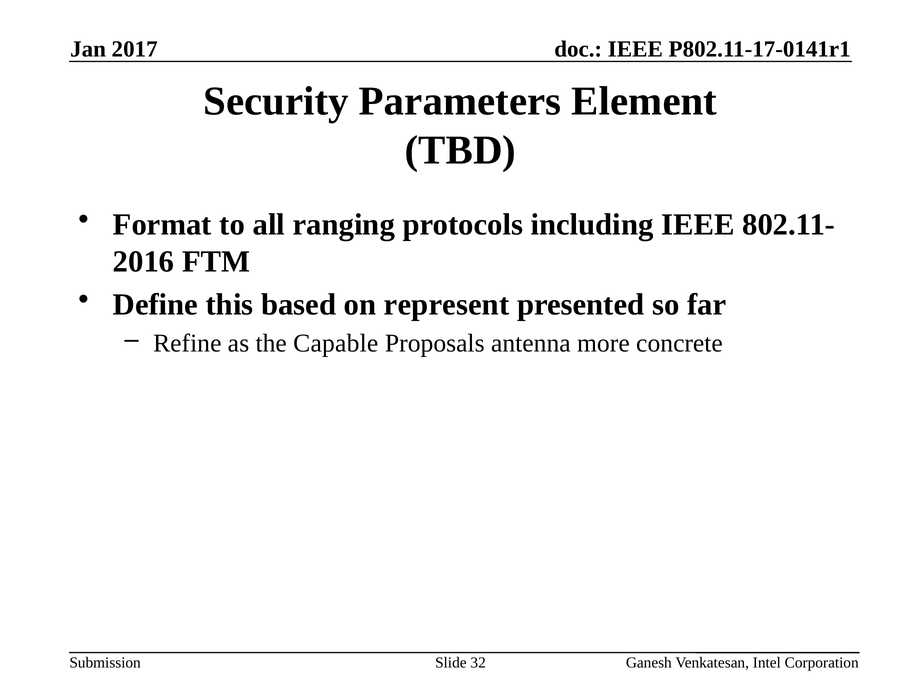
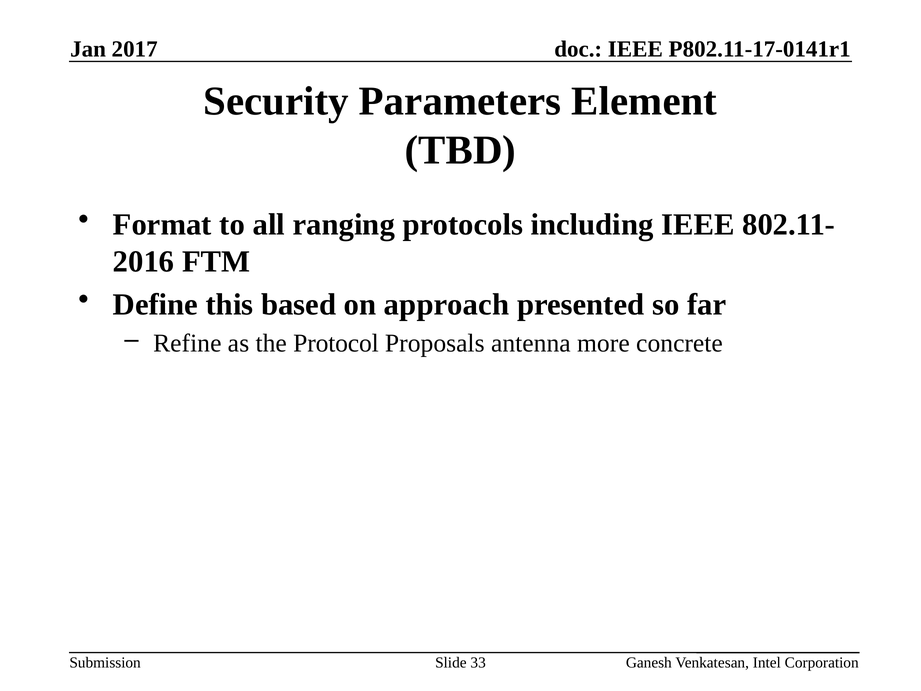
represent: represent -> approach (447, 305)
Capable: Capable -> Protocol (336, 343)
32: 32 -> 33 (478, 663)
